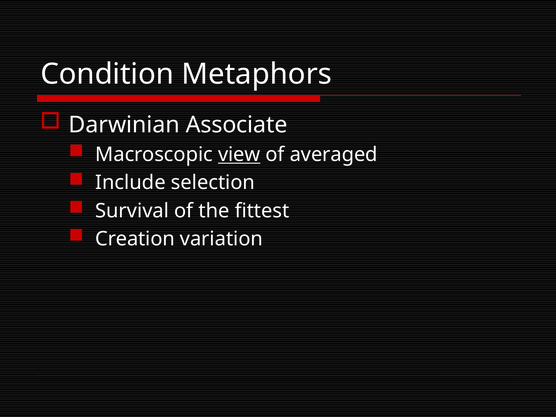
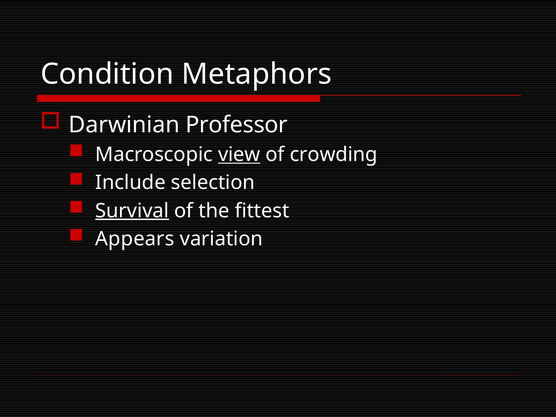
Associate: Associate -> Professor (237, 125)
averaged: averaged -> crowding (334, 155)
Survival underline: none -> present (132, 211)
Creation: Creation -> Appears (135, 239)
